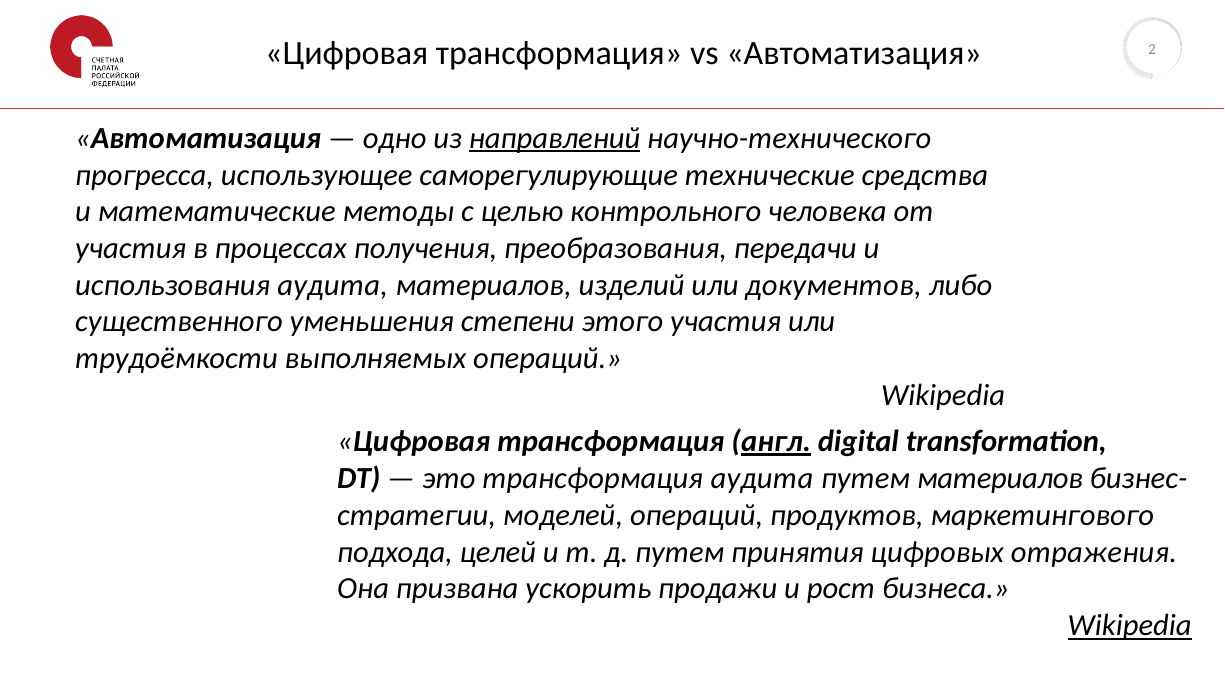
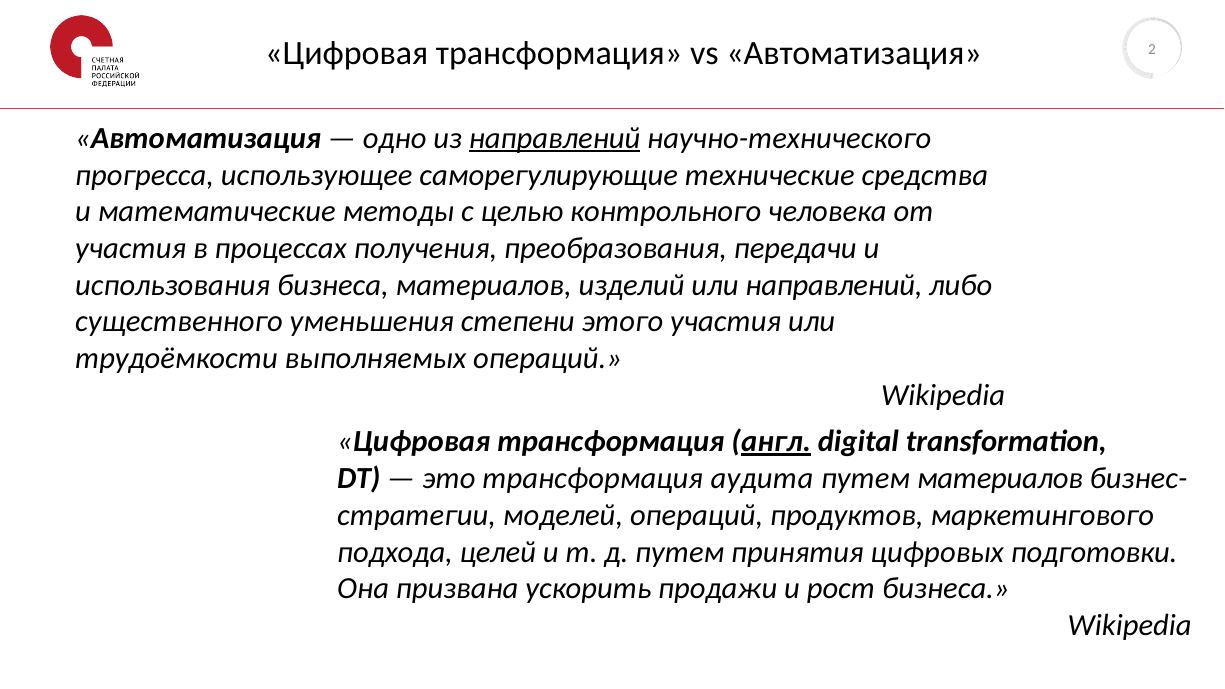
использования аудита: аудита -> бизнеса (333, 285)
или документов: документов -> направлений (834, 285)
отражения: отражения -> подготовки (1094, 552)
Wikipedia underline: present -> none (1130, 626)
